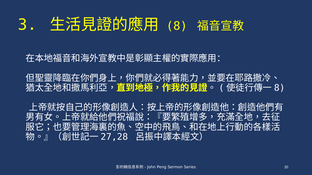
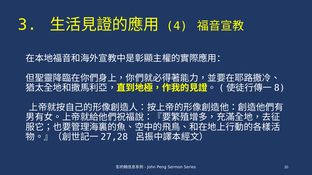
8: 8 -> 4 (177, 26)
